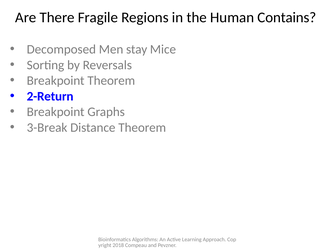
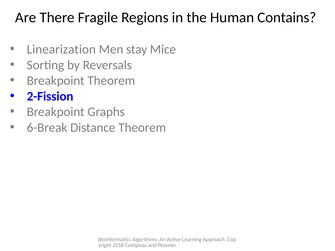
Decomposed: Decomposed -> Linearization (61, 49)
2-Return: 2-Return -> 2-Fission (50, 96)
3-Break: 3-Break -> 6-Break (47, 128)
